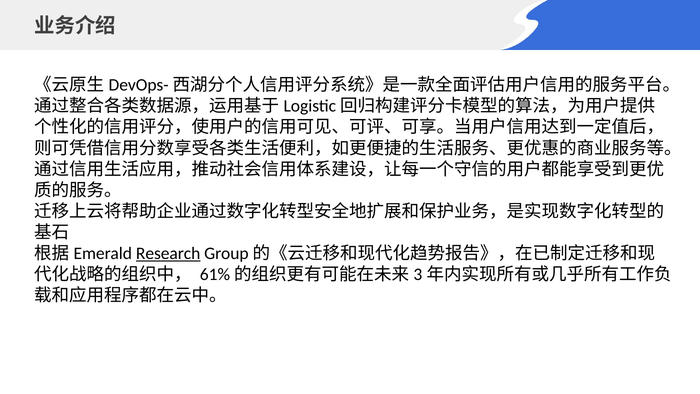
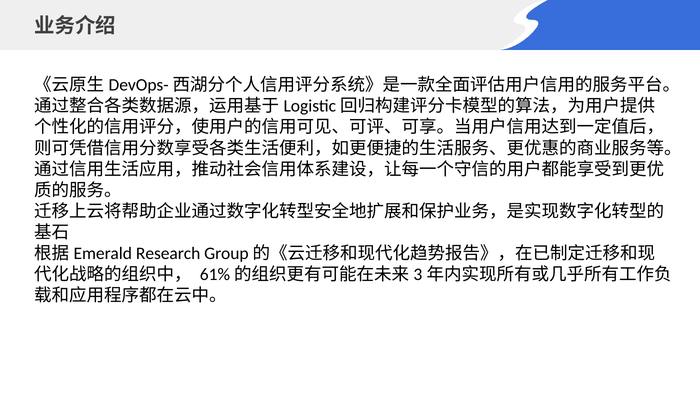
Research underline: present -> none (168, 253)
